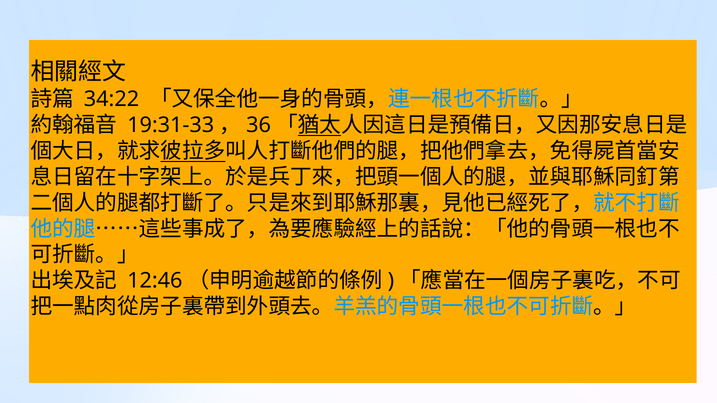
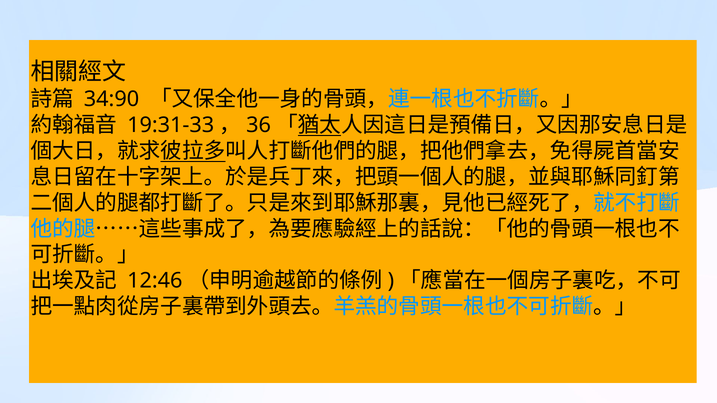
34:22: 34:22 -> 34:90 (112, 99)
